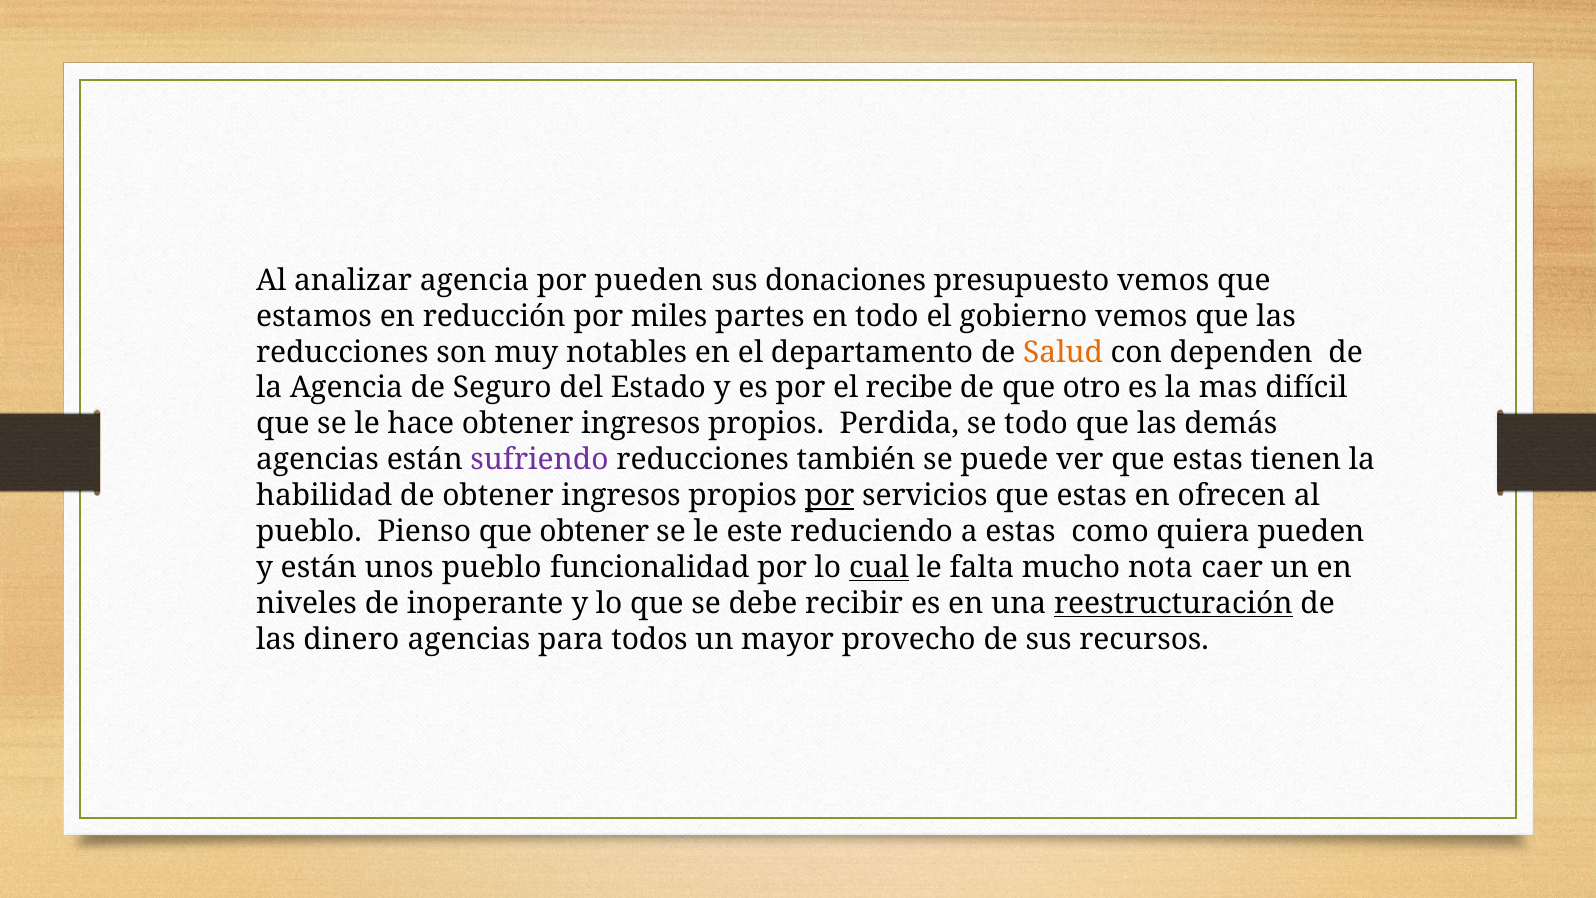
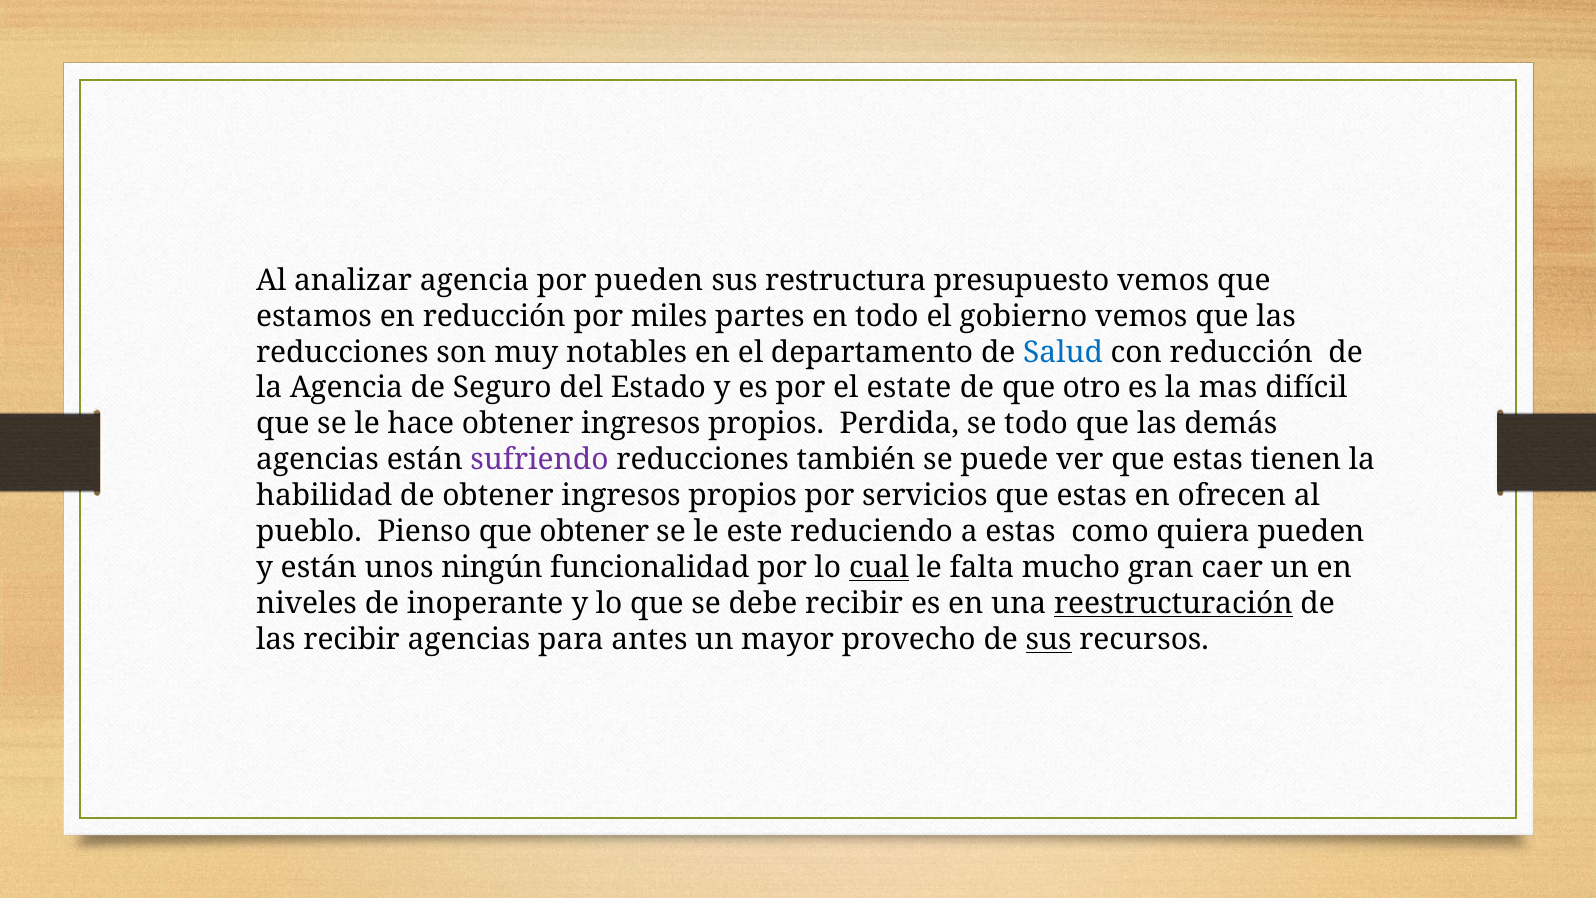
donaciones: donaciones -> restructura (846, 280)
Salud colour: orange -> blue (1063, 352)
con dependen: dependen -> reducción (1241, 352)
recibe: recibe -> estate (909, 388)
por underline: present -> none (830, 496)
unos pueblo: pueblo -> ningún (492, 568)
nota: nota -> gran (1161, 568)
las dinero: dinero -> recibir (352, 639)
todos: todos -> antes (649, 639)
sus underline: none -> present (1049, 639)
